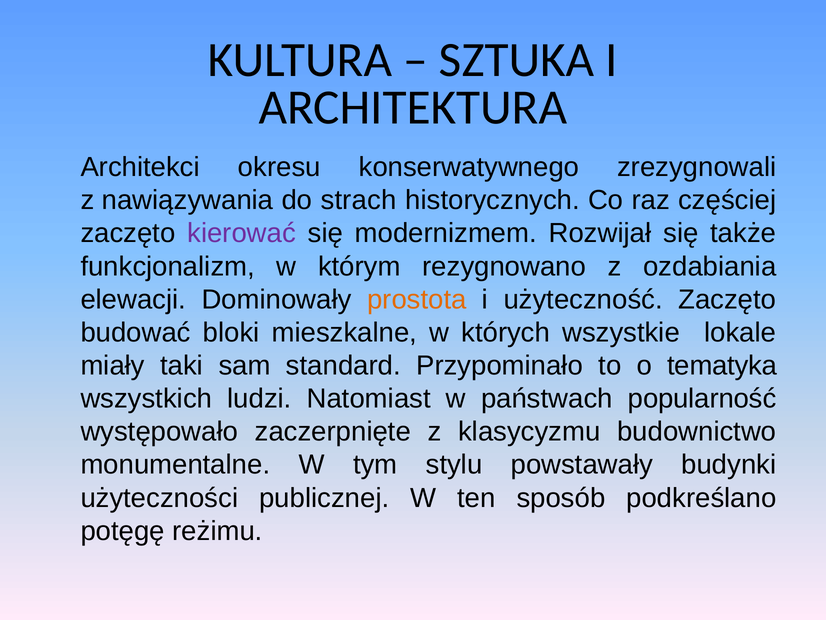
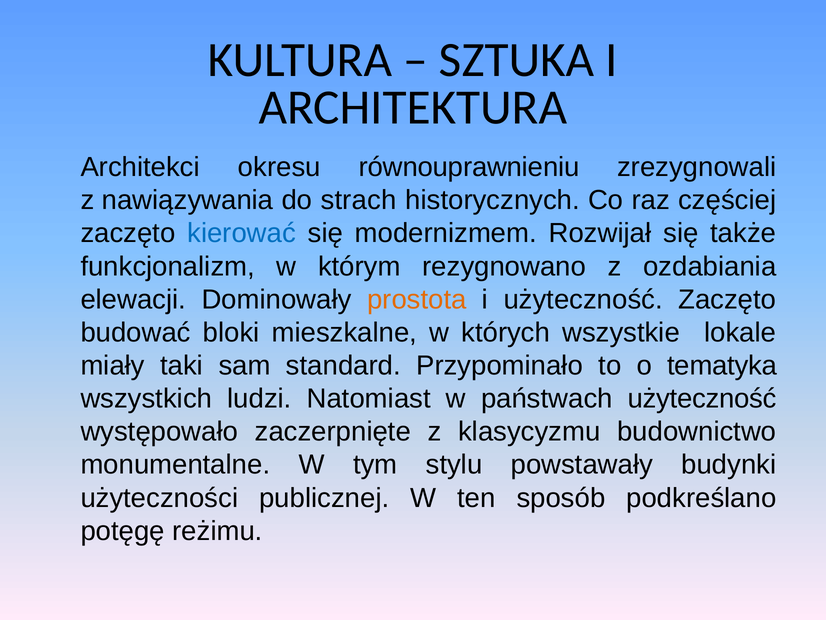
konserwatywnego: konserwatywnego -> równouprawnieniu (469, 167)
kierować colour: purple -> blue (242, 233)
państwach popularność: popularność -> użyteczność (702, 398)
